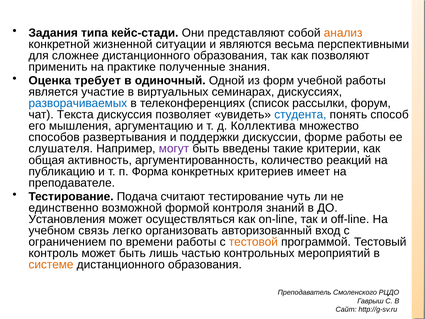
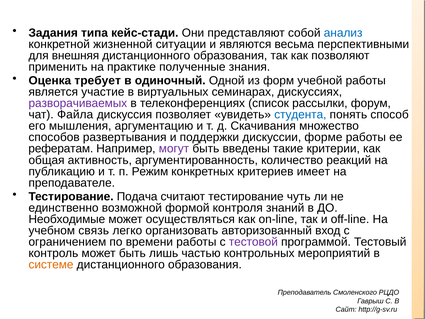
анализ colour: orange -> blue (343, 33)
сложнее: сложнее -> внешняя (75, 56)
разворачиваемых colour: blue -> purple (78, 103)
Текста: Текста -> Файла (75, 115)
Коллектива: Коллектива -> Скачивания (263, 126)
слушателя: слушателя -> рефератам (61, 149)
Форма: Форма -> Режим (150, 171)
Установления: Установления -> Необходимые (67, 219)
тестовой colour: orange -> purple (253, 242)
